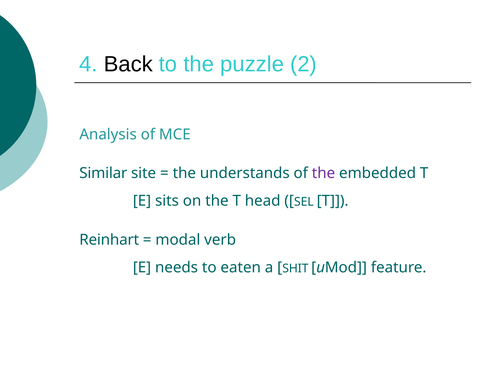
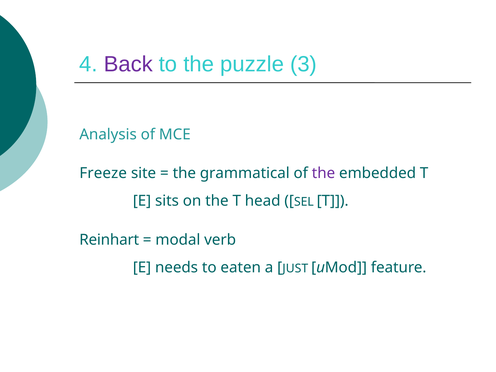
Back colour: black -> purple (128, 64)
2: 2 -> 3 (304, 64)
Similar: Similar -> Freeze (103, 173)
understands: understands -> grammatical (245, 173)
SHIT: SHIT -> JUST (295, 268)
